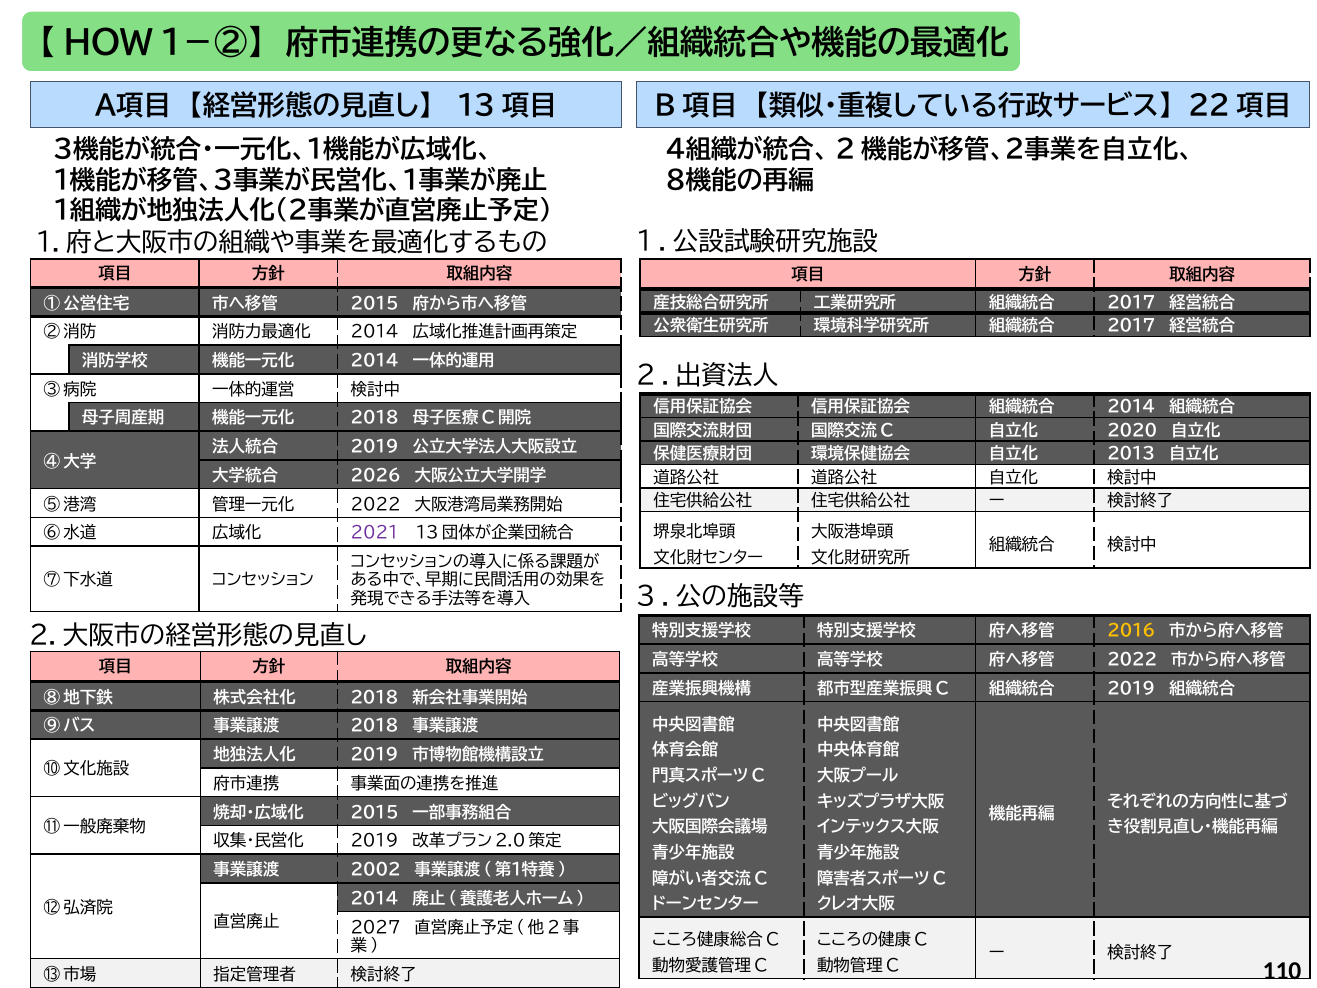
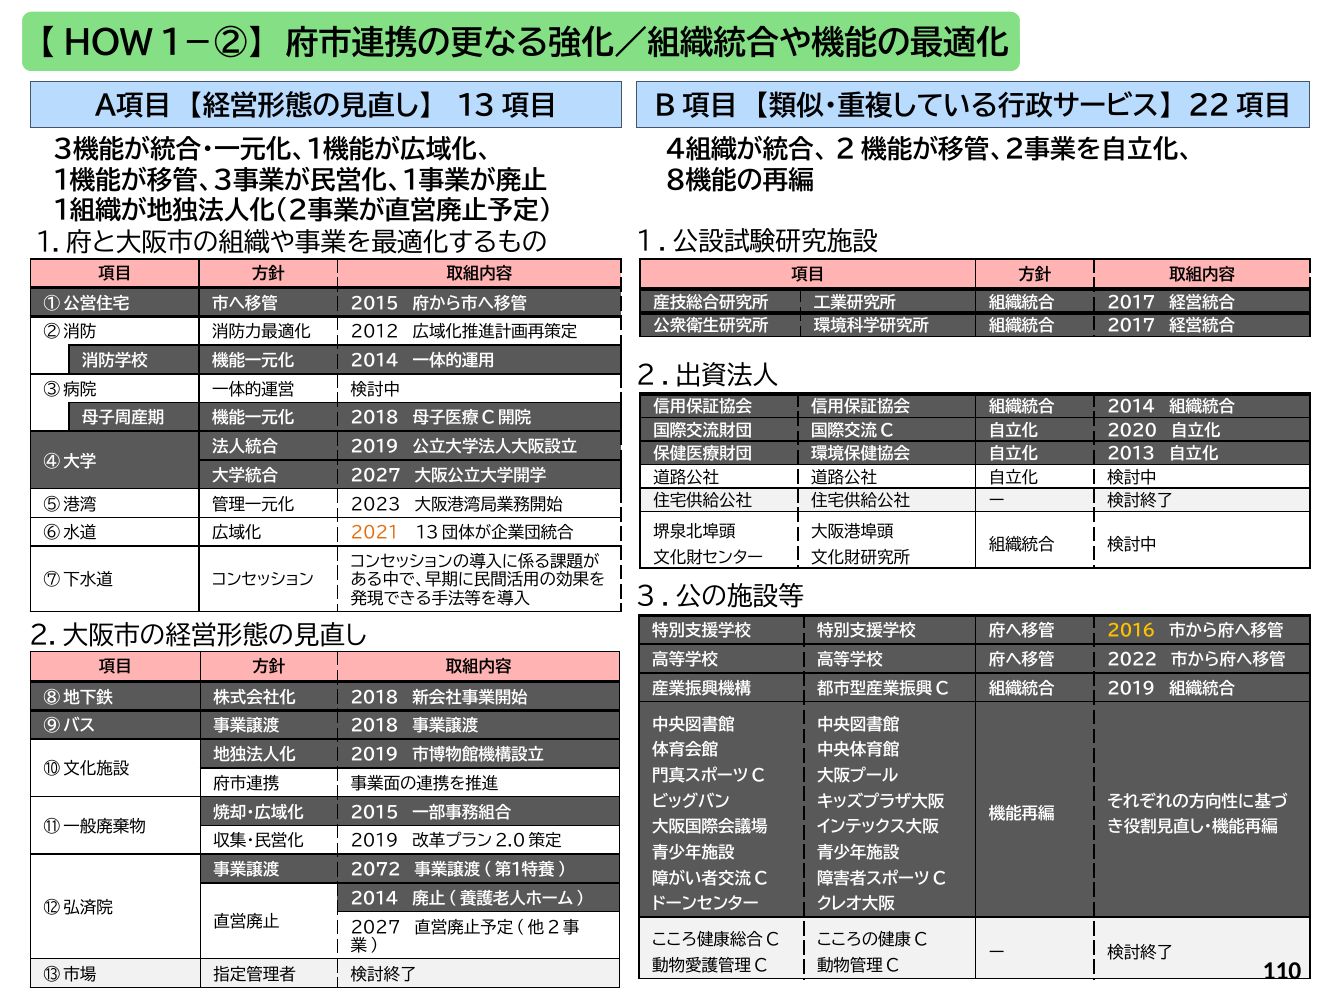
2014: 2014 -> 2012 (375, 332)
2026: 2026 -> 2027 (376, 476)
2022: 2022 -> 2023 (376, 505)
2021 colour: purple -> orange (375, 533)
2002: 2002 -> 2072 (376, 870)
